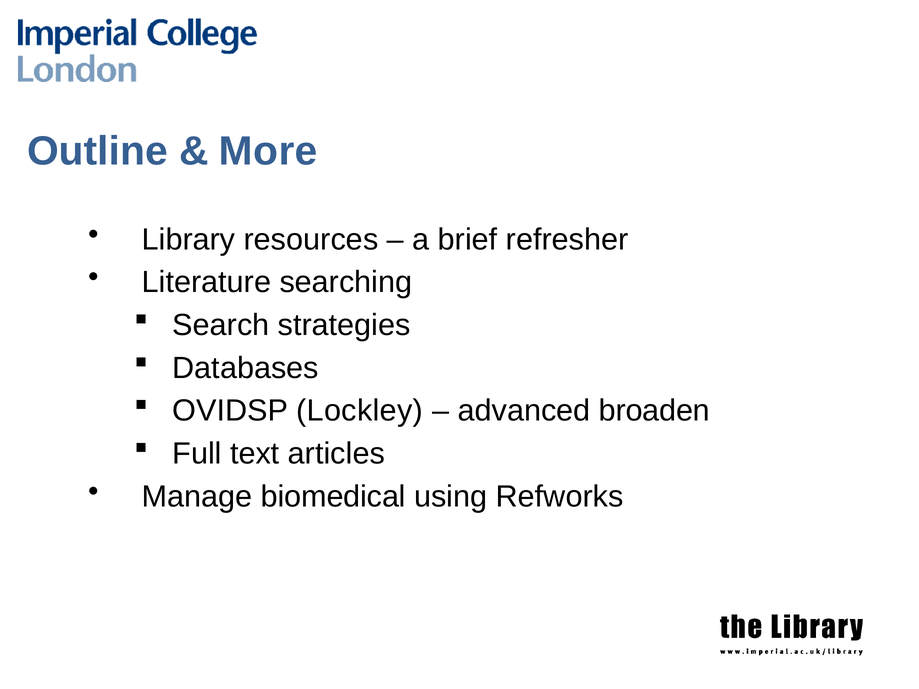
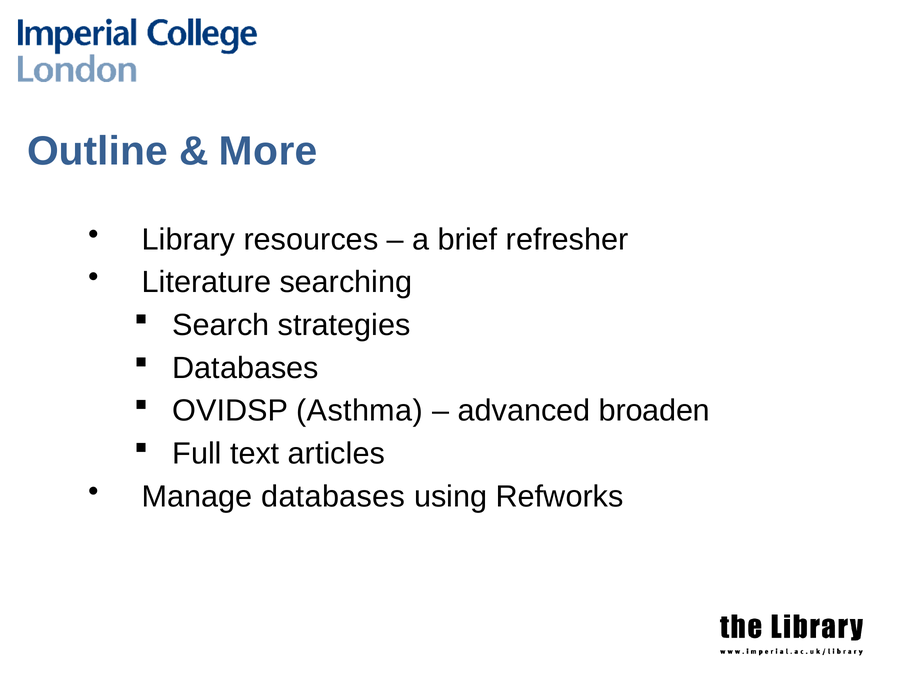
Lockley: Lockley -> Asthma (360, 411)
Manage biomedical: biomedical -> databases (333, 497)
